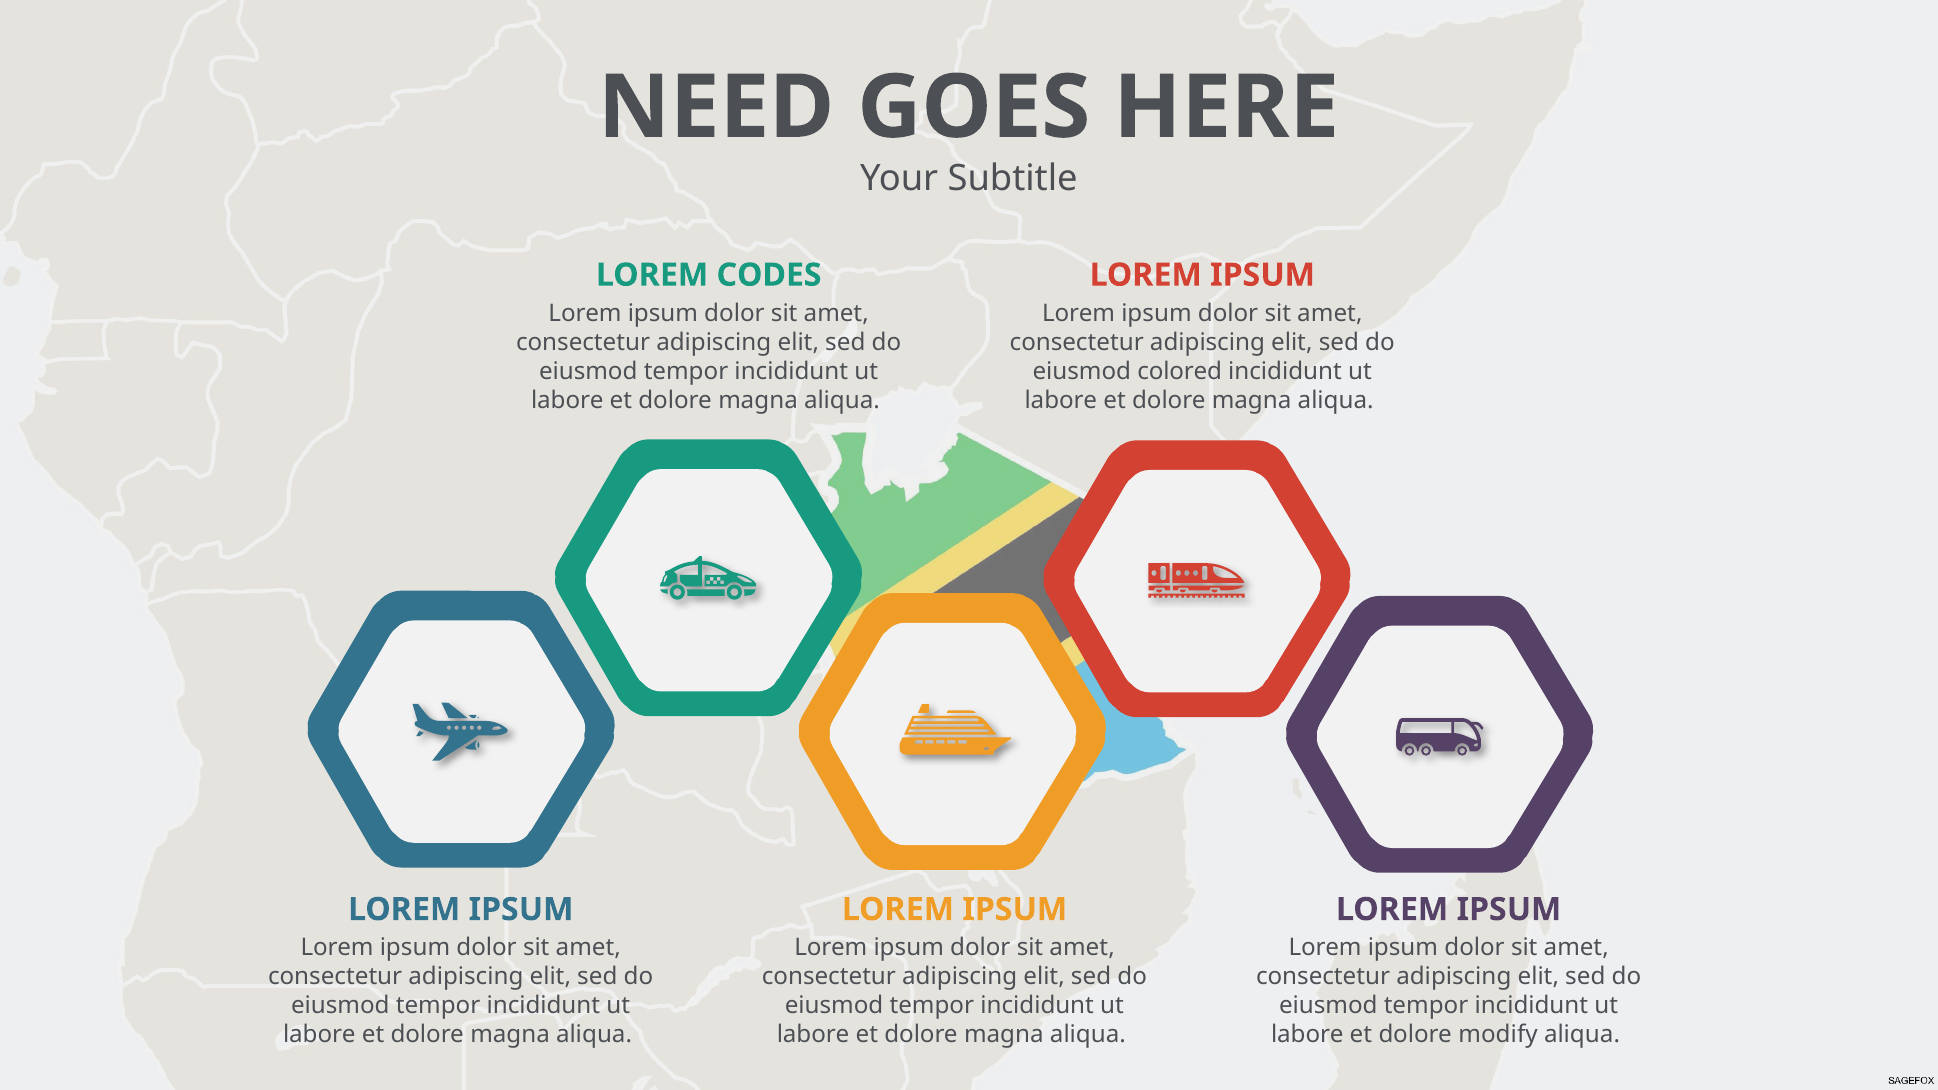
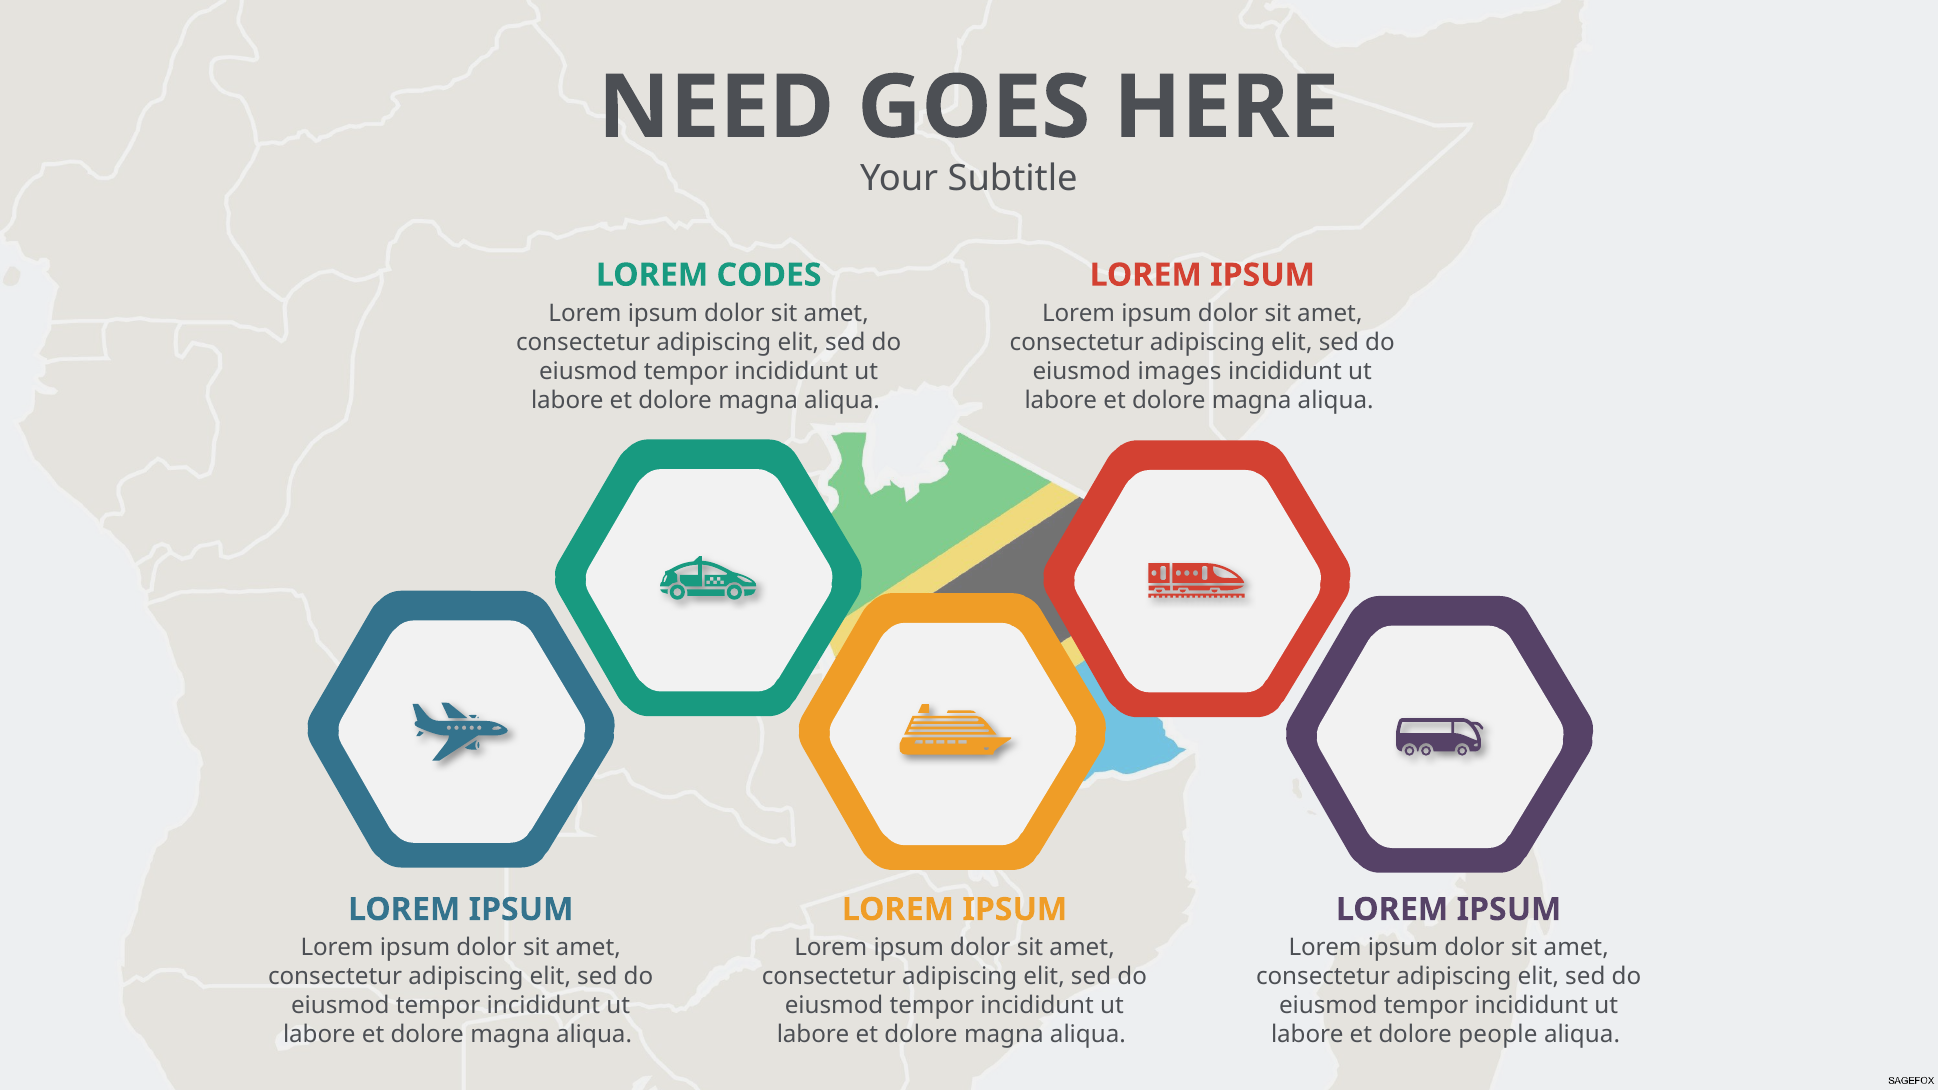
colored: colored -> images (1180, 371)
modify: modify -> people (1498, 1035)
